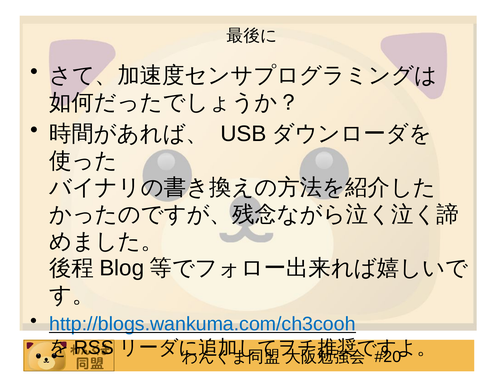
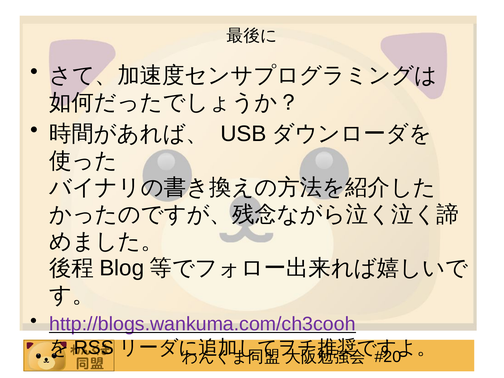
http://blogs.wankuma.com/ch3cooh colour: blue -> purple (202, 324)
